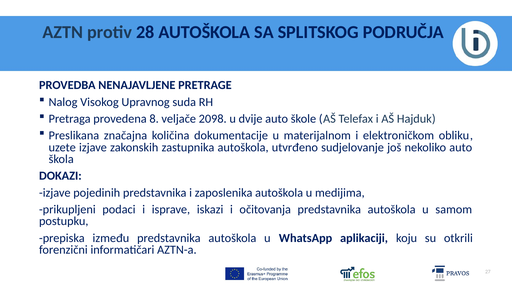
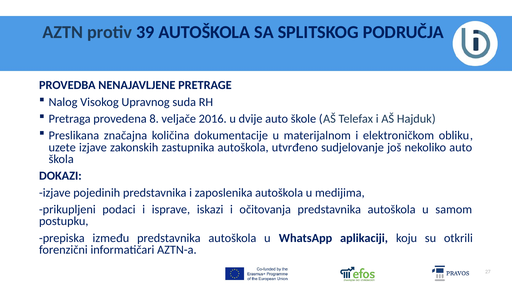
28: 28 -> 39 (145, 32)
2098: 2098 -> 2016 (213, 119)
